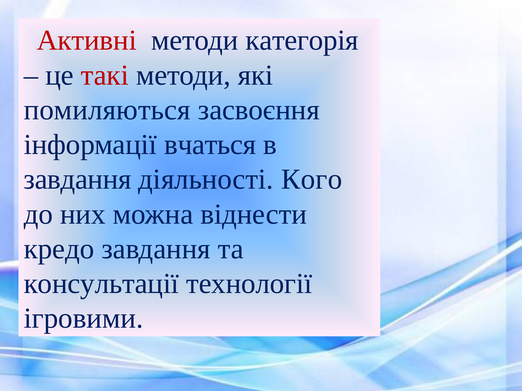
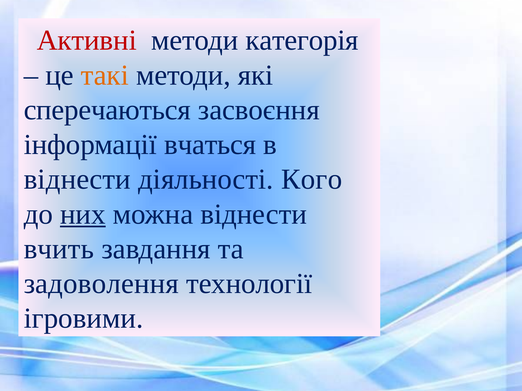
такі colour: red -> orange (105, 75)
помиляються: помиляються -> сперечаються (107, 110)
завдання: завдання -> віднести (77, 180)
них underline: none -> present (83, 214)
кредо: кредо -> вчить (59, 249)
консультації: консультації -> задоволення (101, 284)
